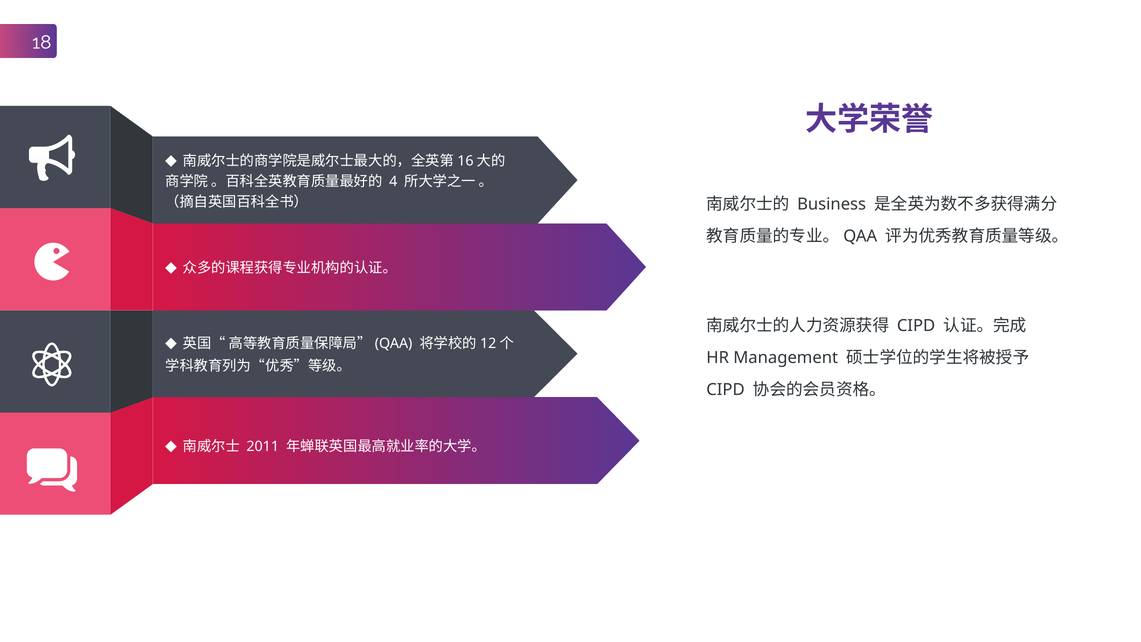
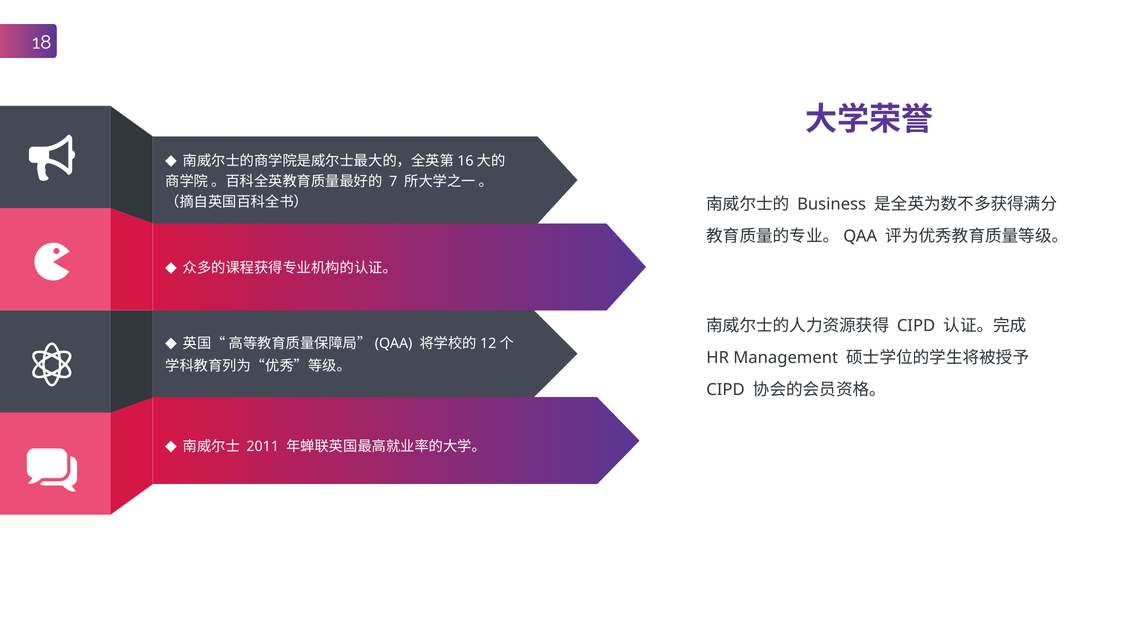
4: 4 -> 7 (393, 181)
